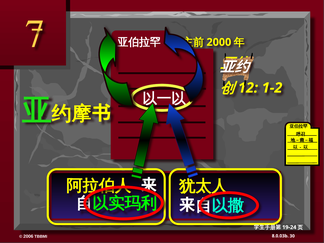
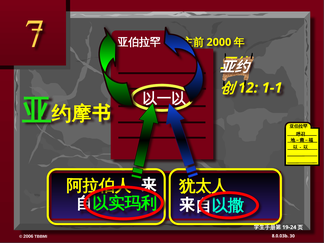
1-2: 1-2 -> 1-1 (272, 88)
